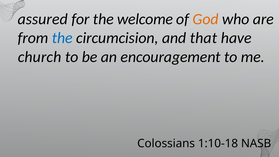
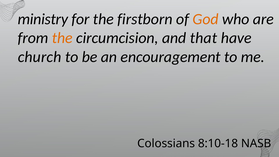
assured: assured -> ministry (43, 19)
welcome: welcome -> firstborn (145, 19)
the colour: blue -> orange (62, 38)
1:10-18: 1:10-18 -> 8:10-18 (218, 143)
